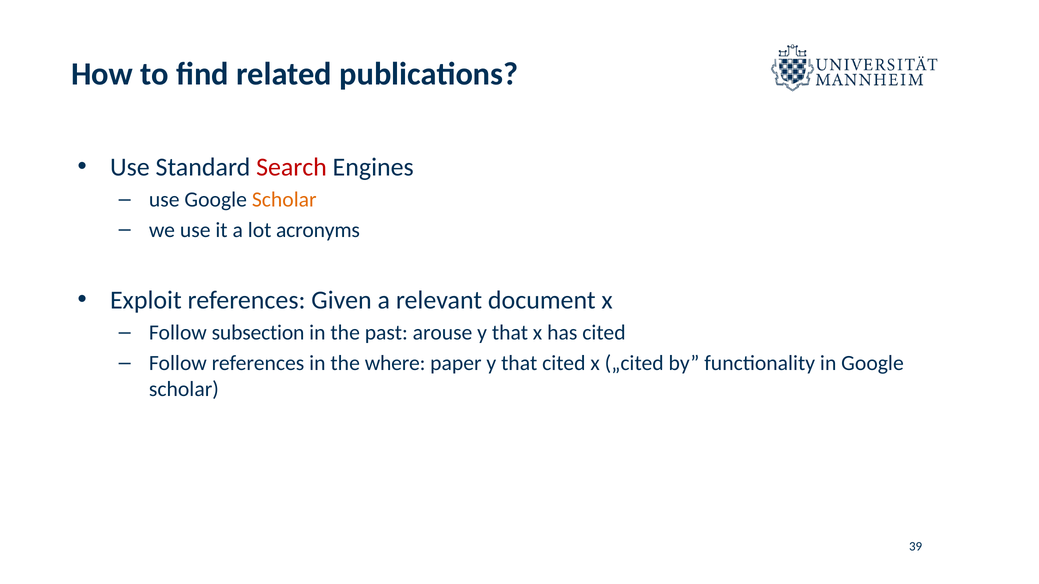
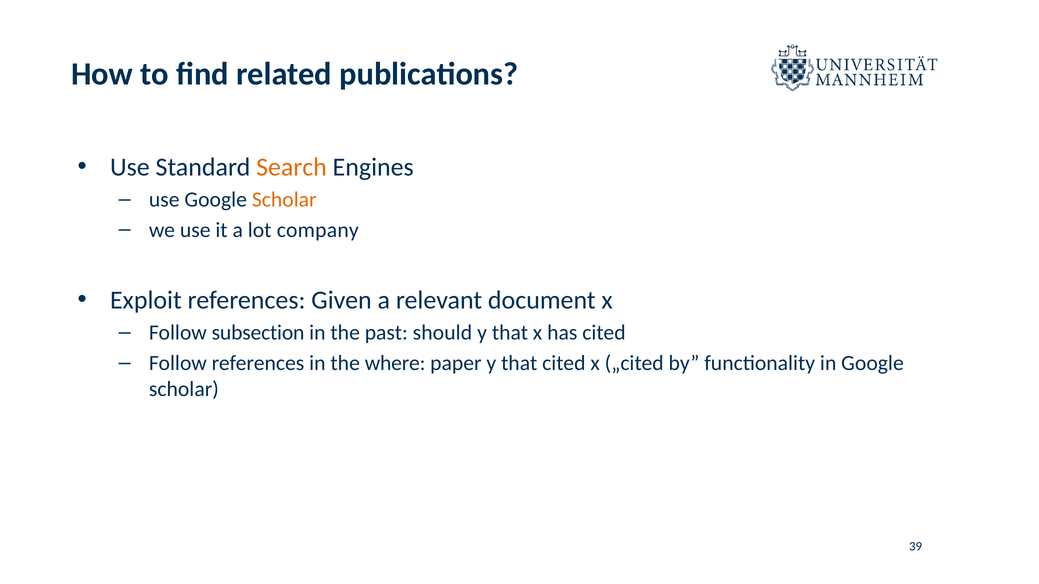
Search colour: red -> orange (292, 167)
acronyms: acronyms -> company (318, 230)
arouse: arouse -> should (442, 333)
